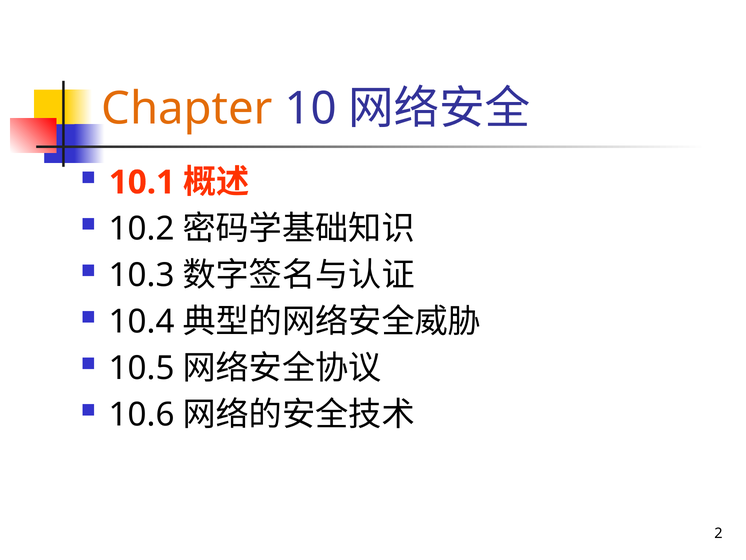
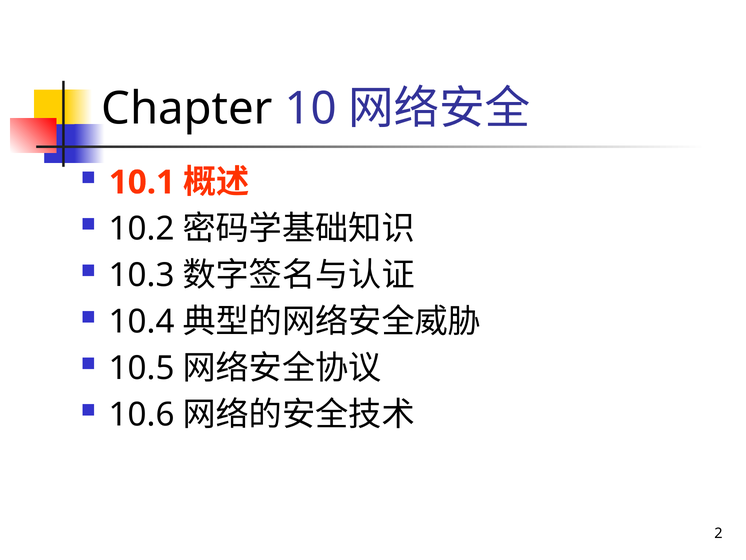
Chapter colour: orange -> black (187, 109)
